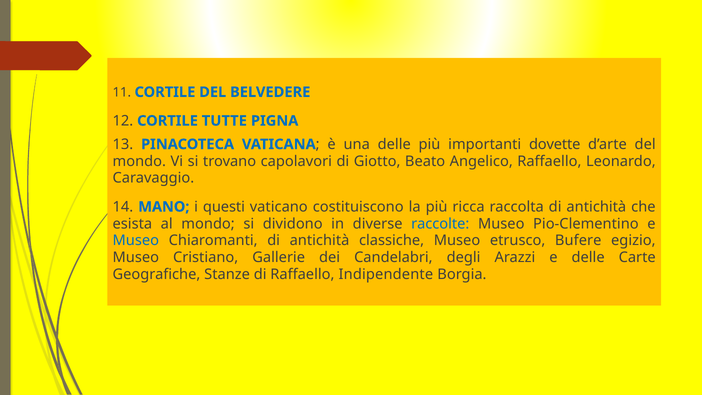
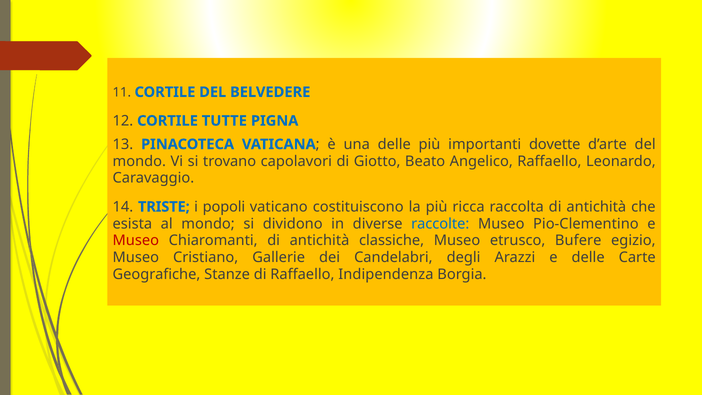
MANO: MANO -> TRISTE (164, 207)
questi: questi -> popoli (224, 207)
Museo colour: blue -> red (136, 241)
Indipendente: Indipendente -> Indipendenza (386, 274)
